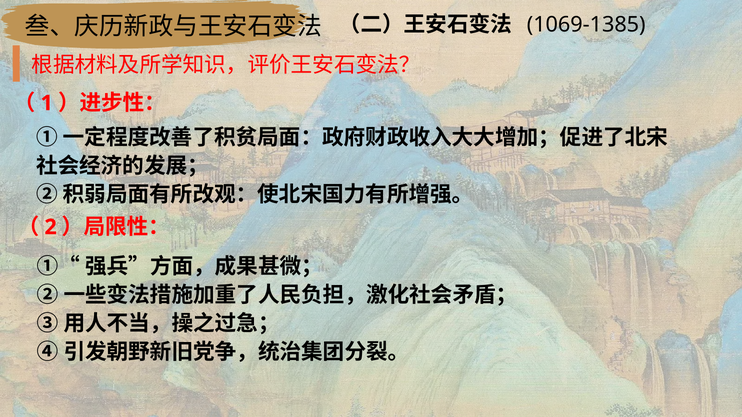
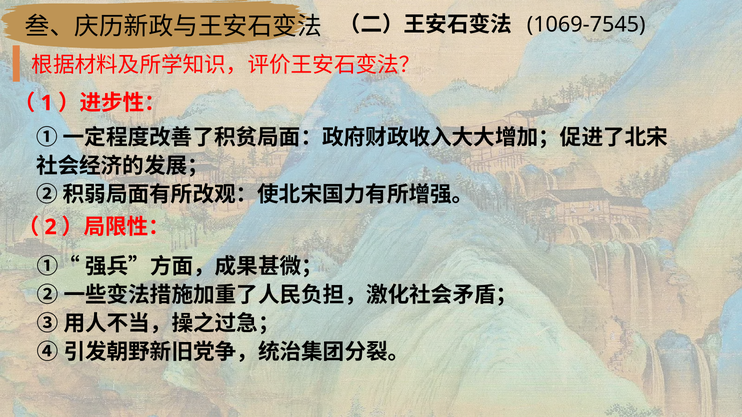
1069-1385: 1069-1385 -> 1069-7545 (586, 25)
